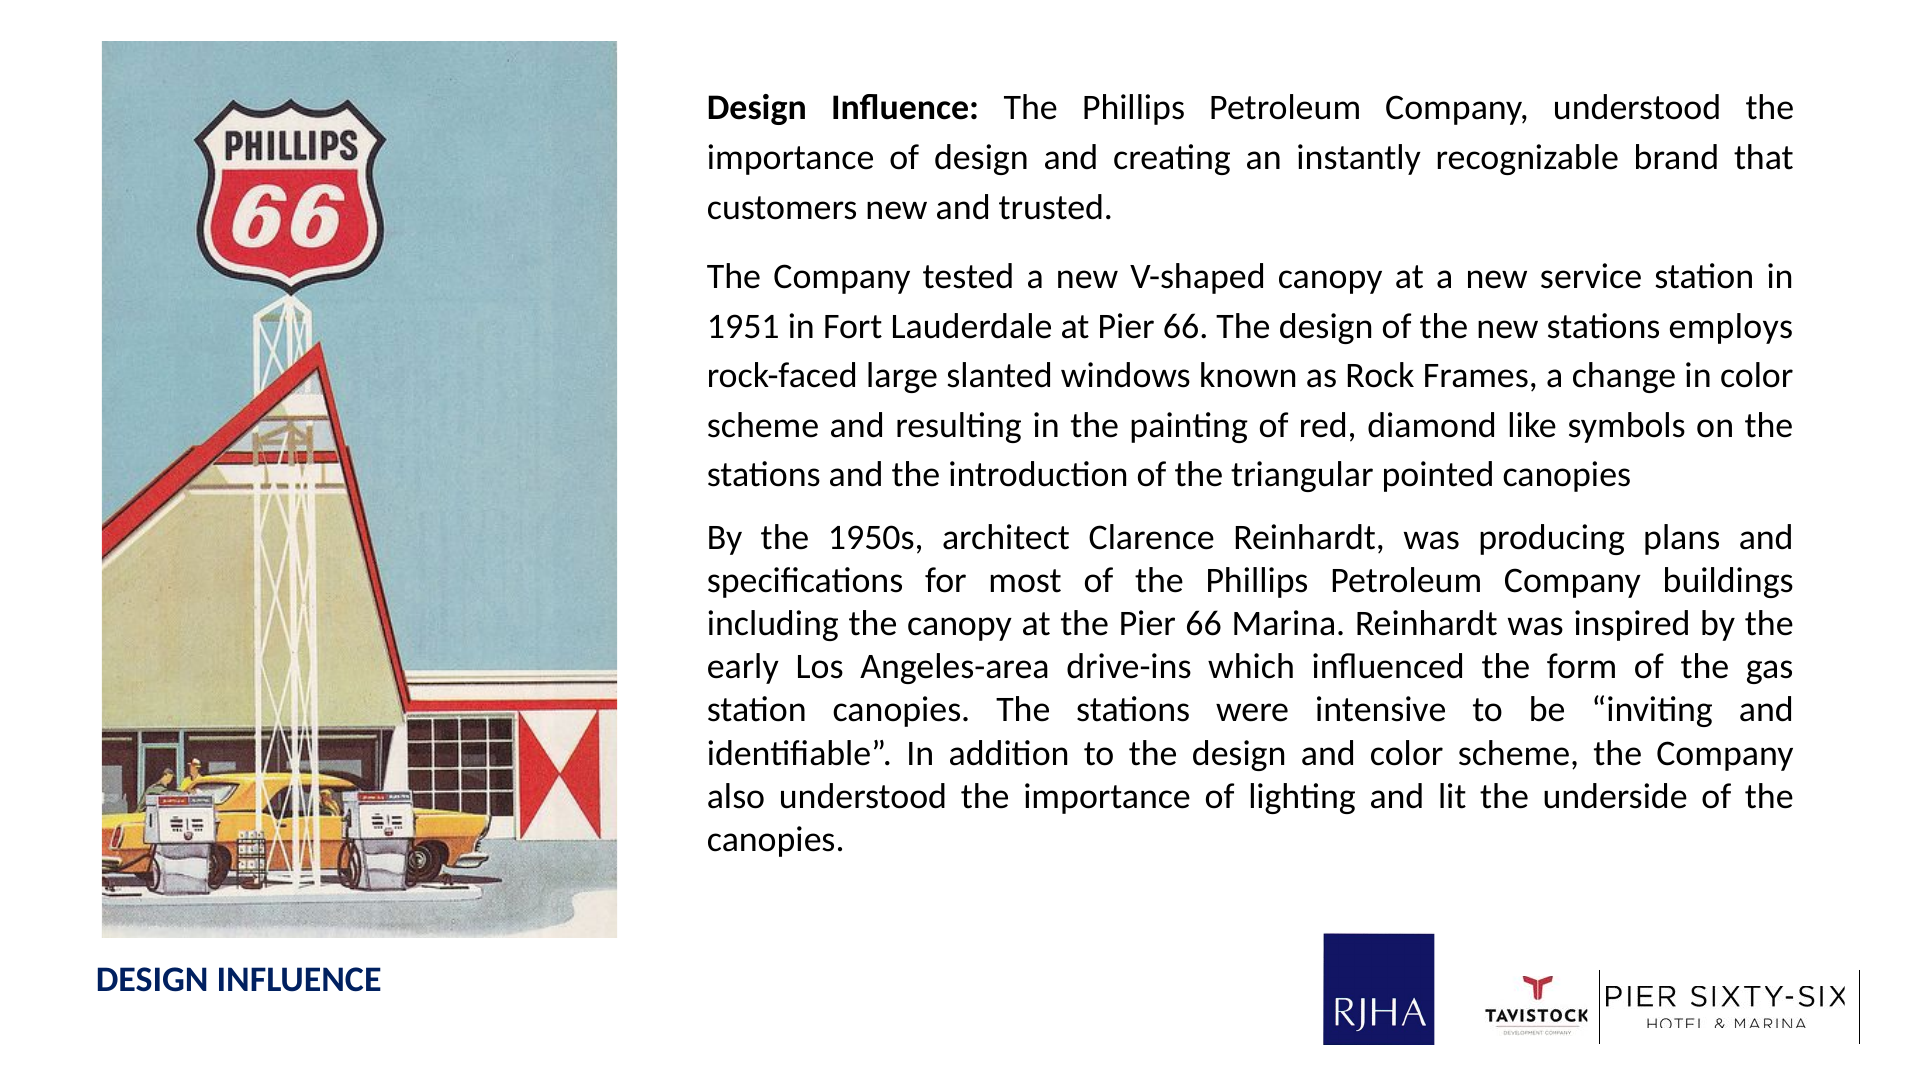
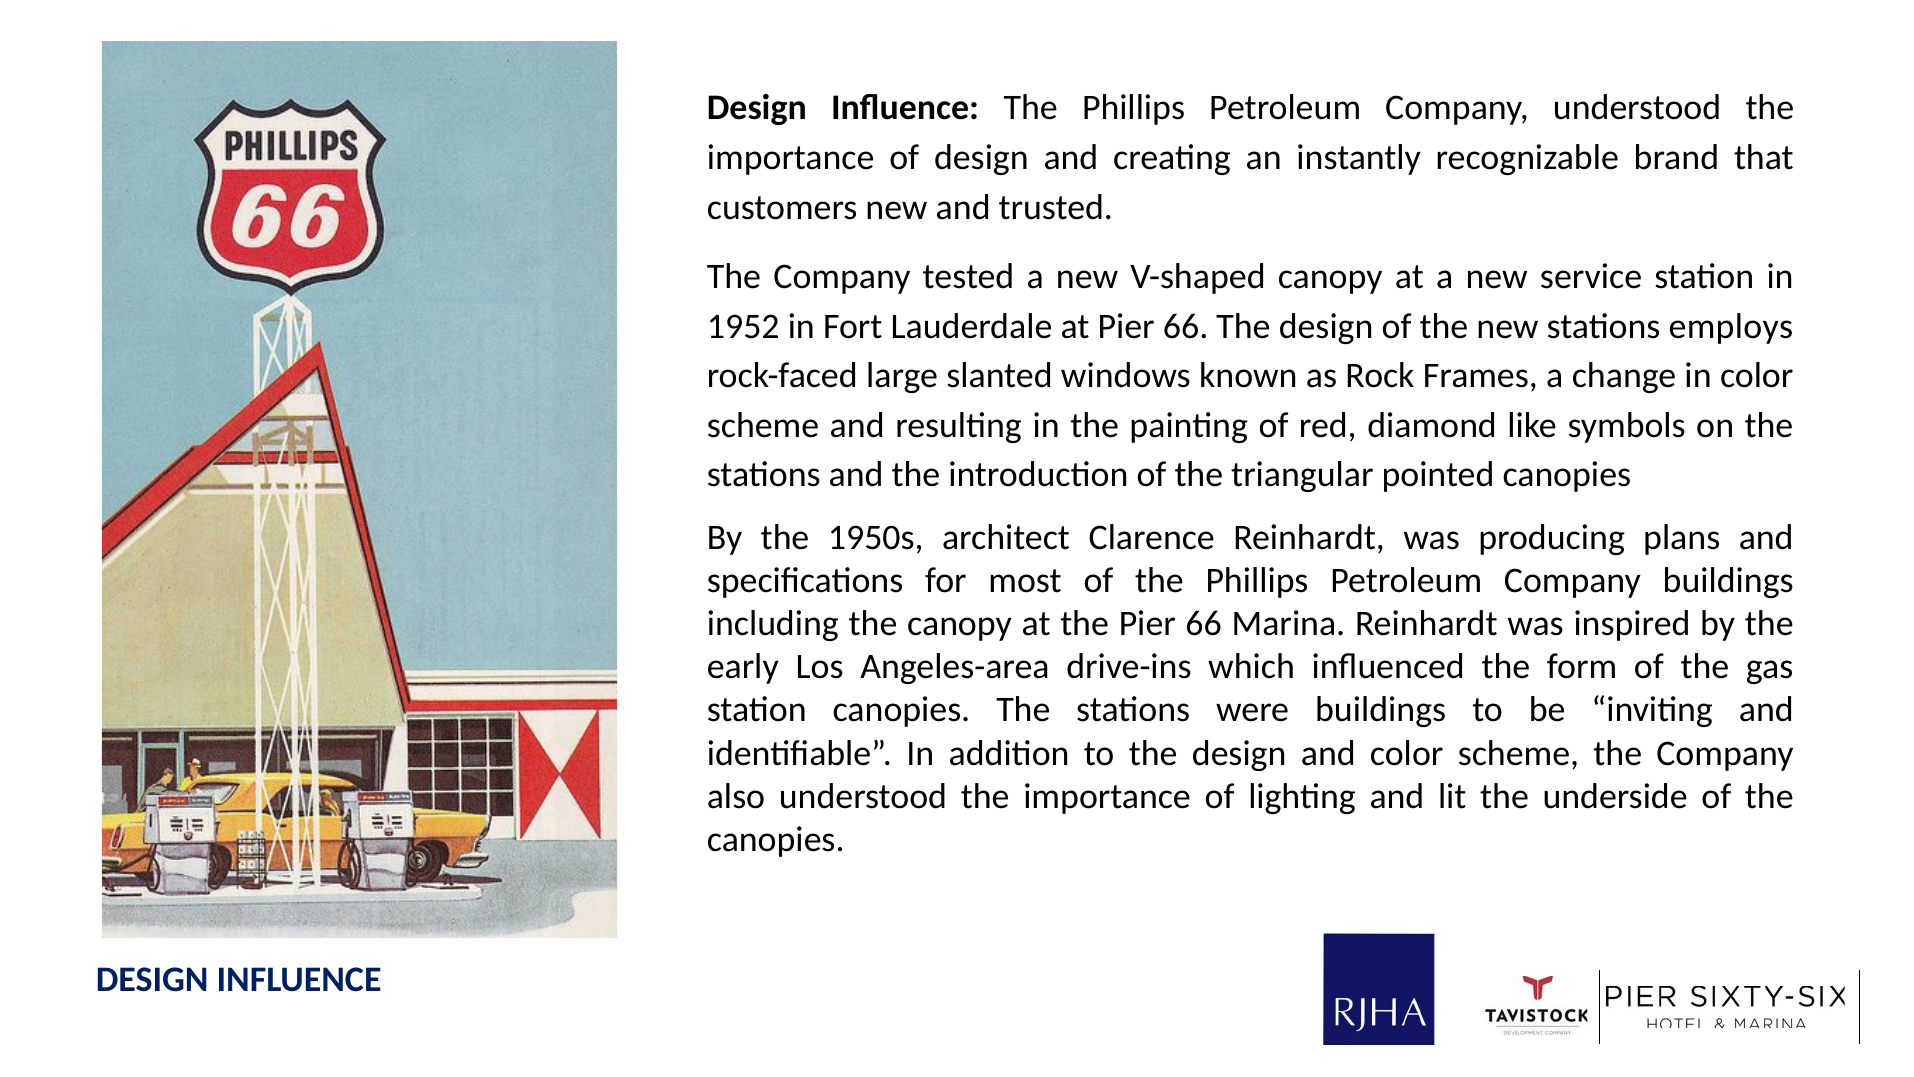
1951: 1951 -> 1952 (743, 326)
were intensive: intensive -> buildings (1381, 710)
